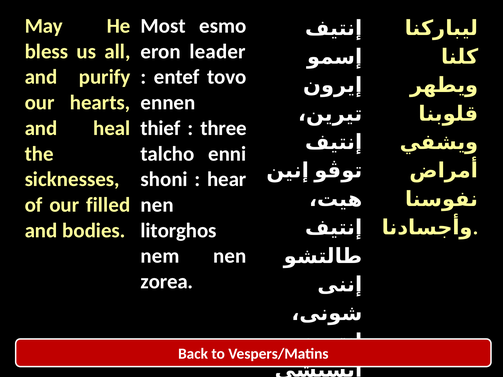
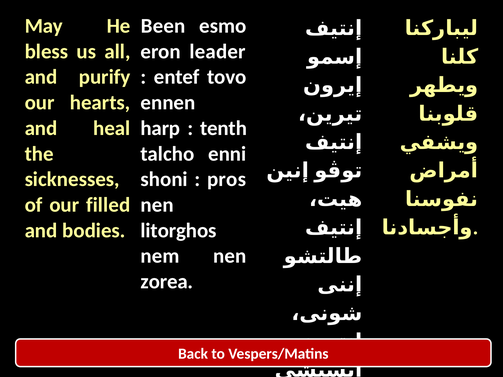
Most: Most -> Been (163, 26)
thief: thief -> harp (160, 128)
three: three -> tenth (224, 128)
hear: hear -> pros (227, 179)
